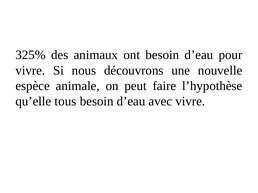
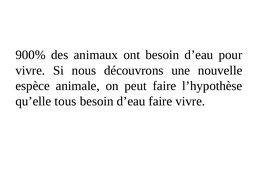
325%: 325% -> 900% (31, 55)
d’eau avec: avec -> faire (160, 102)
